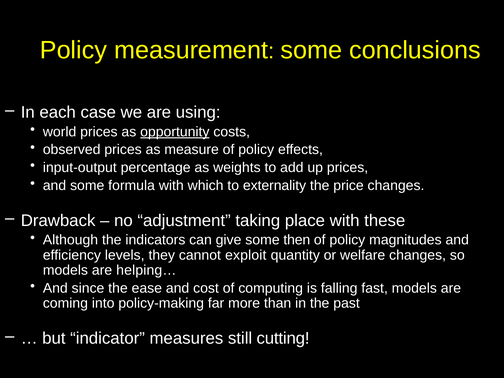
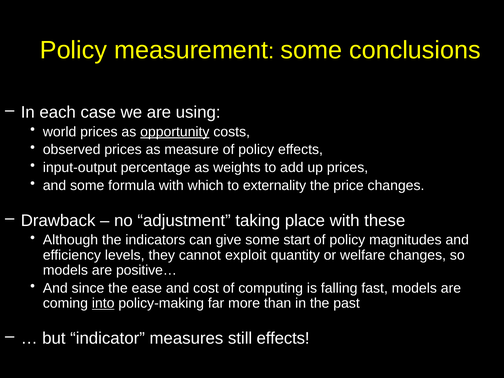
then: then -> start (297, 240)
helping…: helping… -> positive… (146, 270)
into underline: none -> present (103, 303)
still cutting: cutting -> effects (283, 338)
